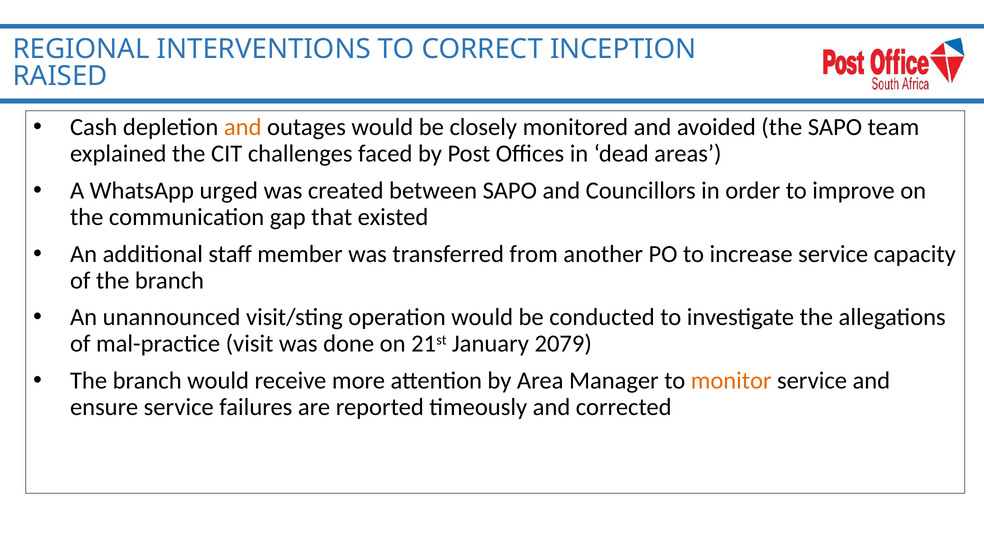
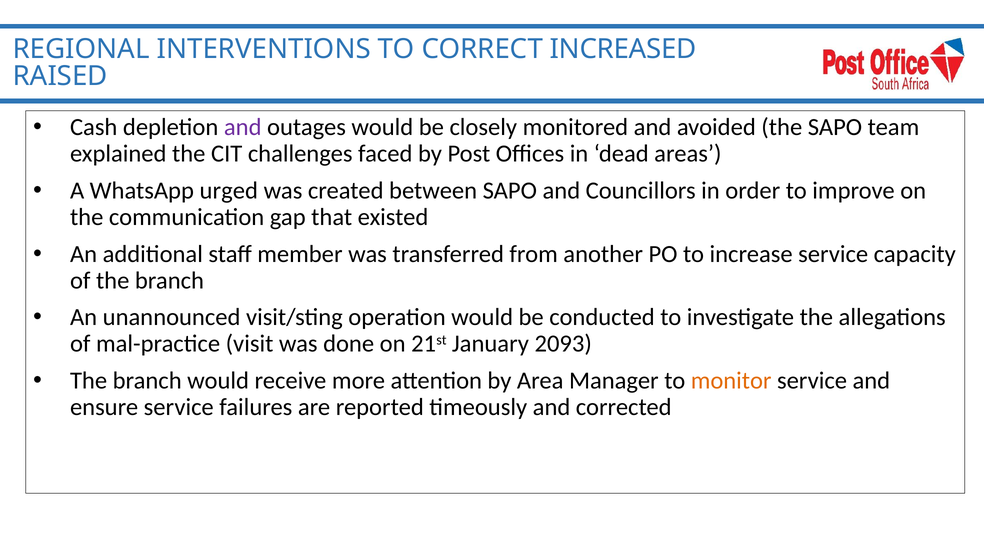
INCEPTION: INCEPTION -> INCREASED (623, 49)
and colour: orange -> purple (243, 127)
2079: 2079 -> 2093 (563, 344)
